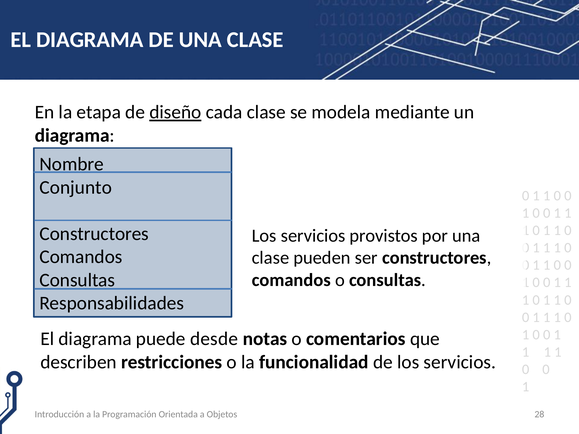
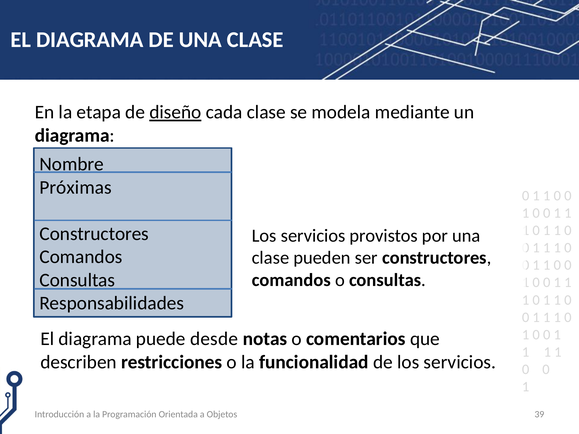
Conjunto: Conjunto -> Próximas (76, 188)
28: 28 -> 39 (539, 415)
